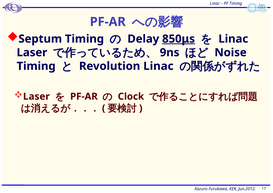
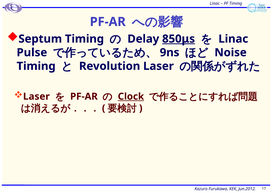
Laser: Laser -> Pulse (32, 53)
Revolution Linac: Linac -> Laser (158, 66)
Clock underline: none -> present (131, 97)
